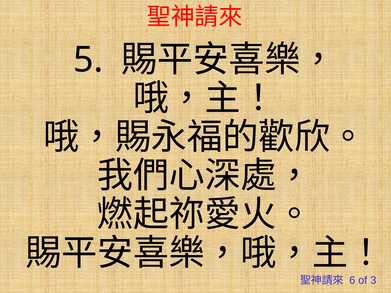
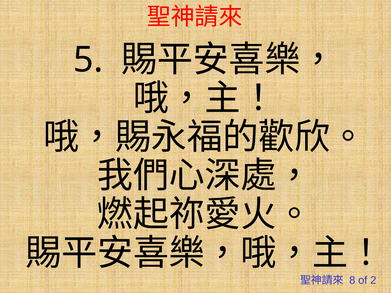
6: 6 -> 8 (352, 281)
3: 3 -> 2 (373, 281)
